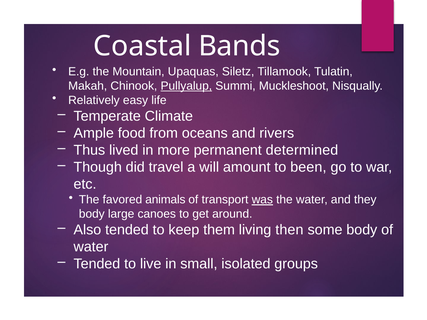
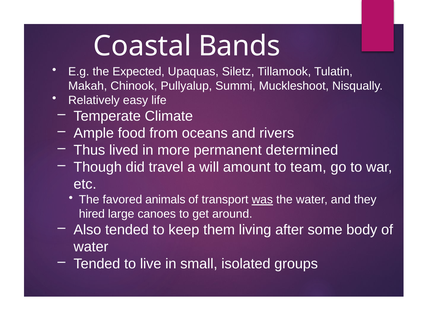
Mountain: Mountain -> Expected (139, 72)
Pullyalup underline: present -> none (186, 86)
been: been -> team (308, 167)
body: body -> hired (92, 214)
then: then -> after (289, 230)
